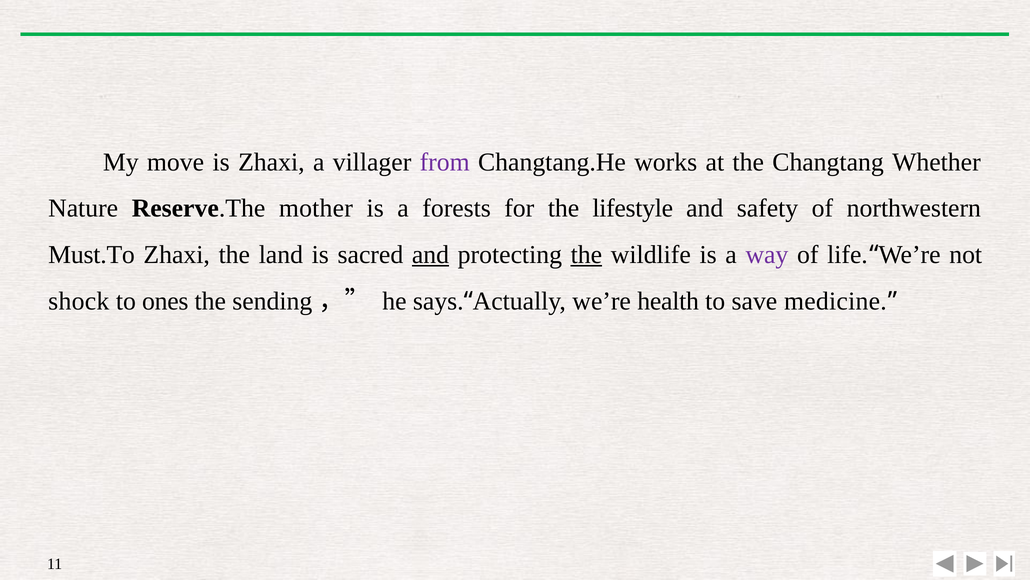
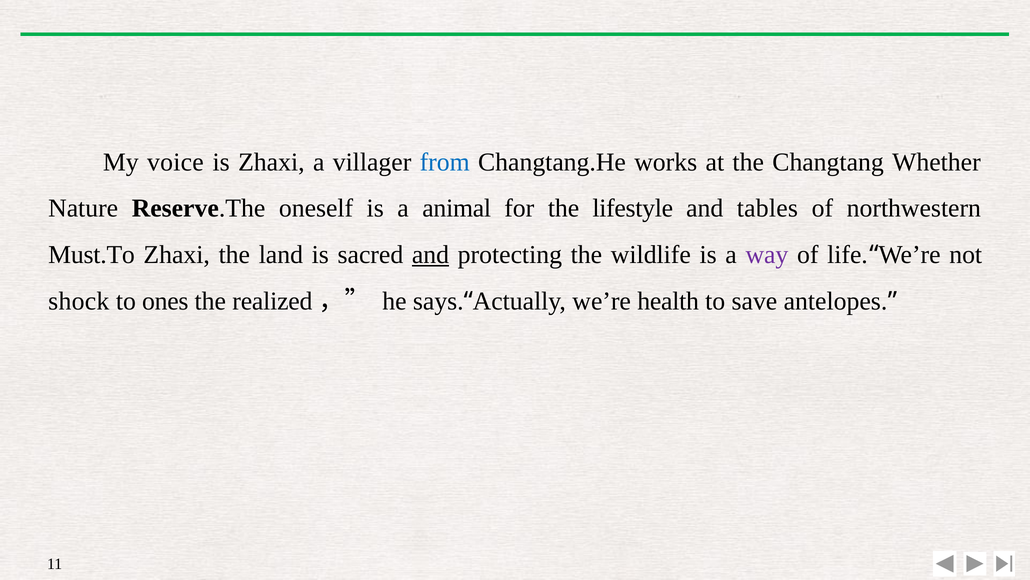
move: move -> voice (175, 162)
from colour: purple -> blue (445, 162)
mother: mother -> oneself (316, 208)
forests: forests -> animal (457, 208)
safety: safety -> tables (767, 208)
the underline: present -> none (586, 255)
sending: sending -> realized (272, 301)
medicine: medicine -> antelopes (836, 301)
